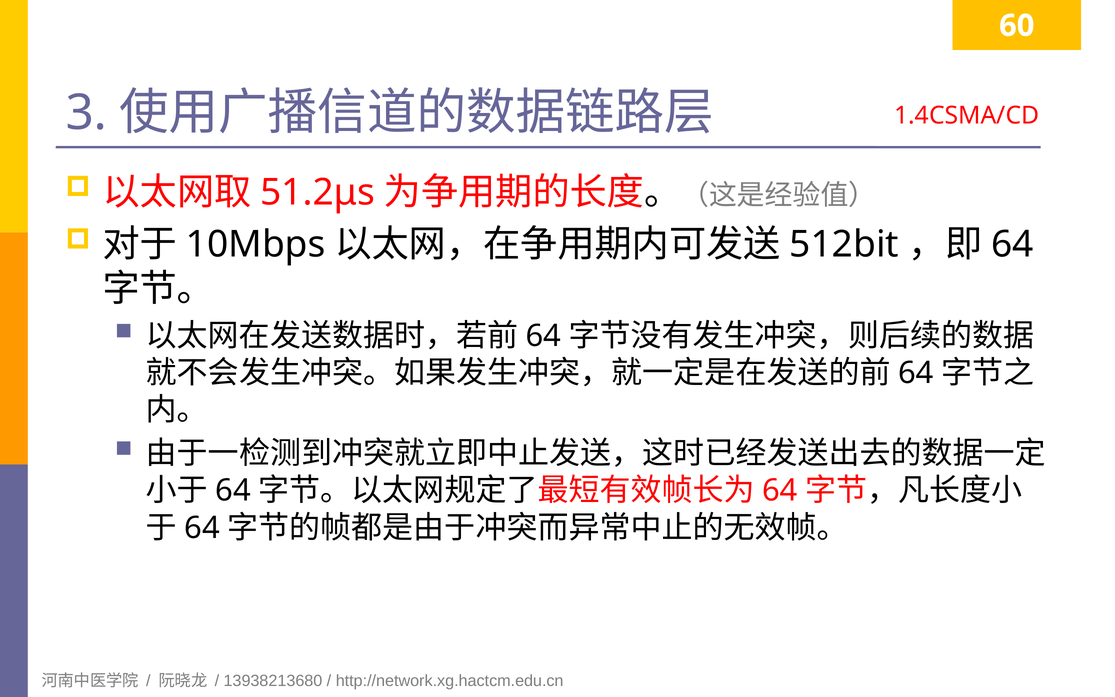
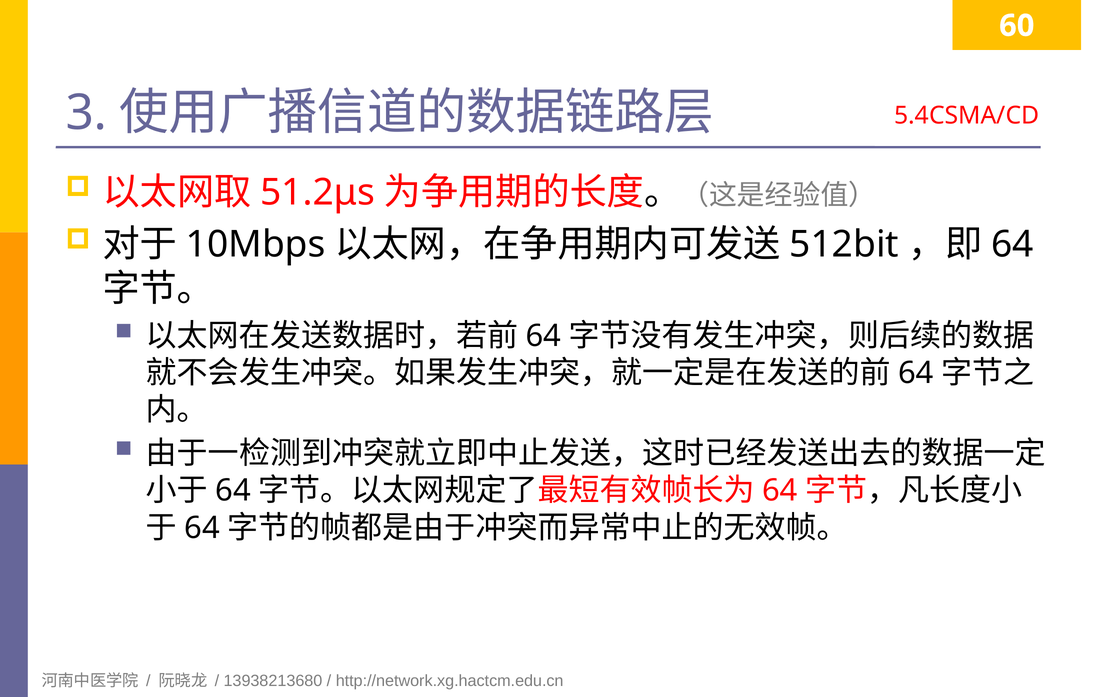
1.4CSMA/CD: 1.4CSMA/CD -> 5.4CSMA/CD (967, 115)
